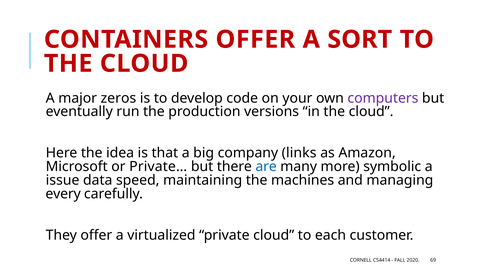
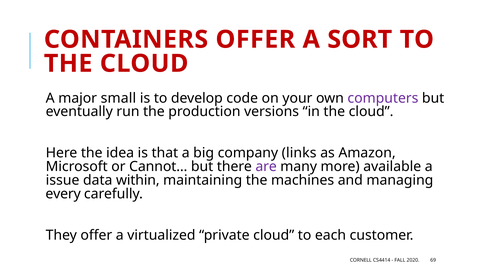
zeros: zeros -> small (118, 98)
Private…: Private… -> Cannot… (158, 167)
are colour: blue -> purple (266, 167)
symbolic: symbolic -> available (392, 167)
speed: speed -> within (138, 180)
